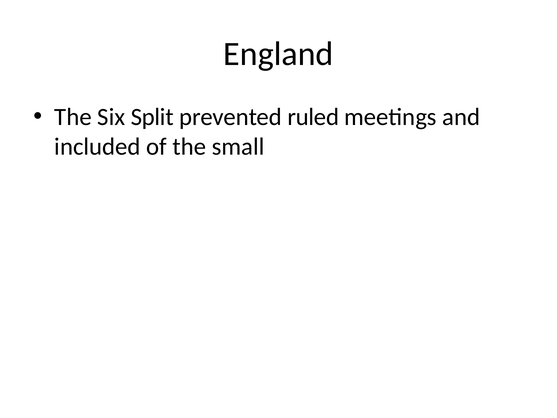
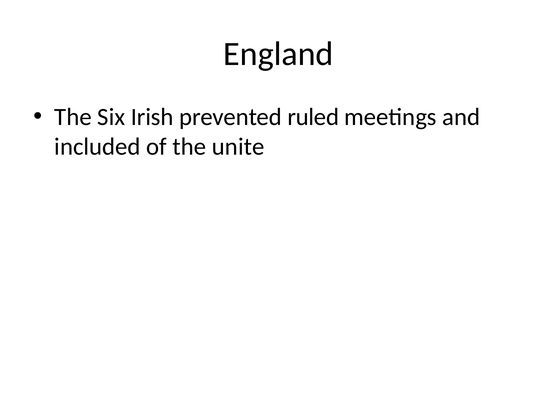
Split: Split -> Irish (152, 117)
small: small -> unite (238, 147)
